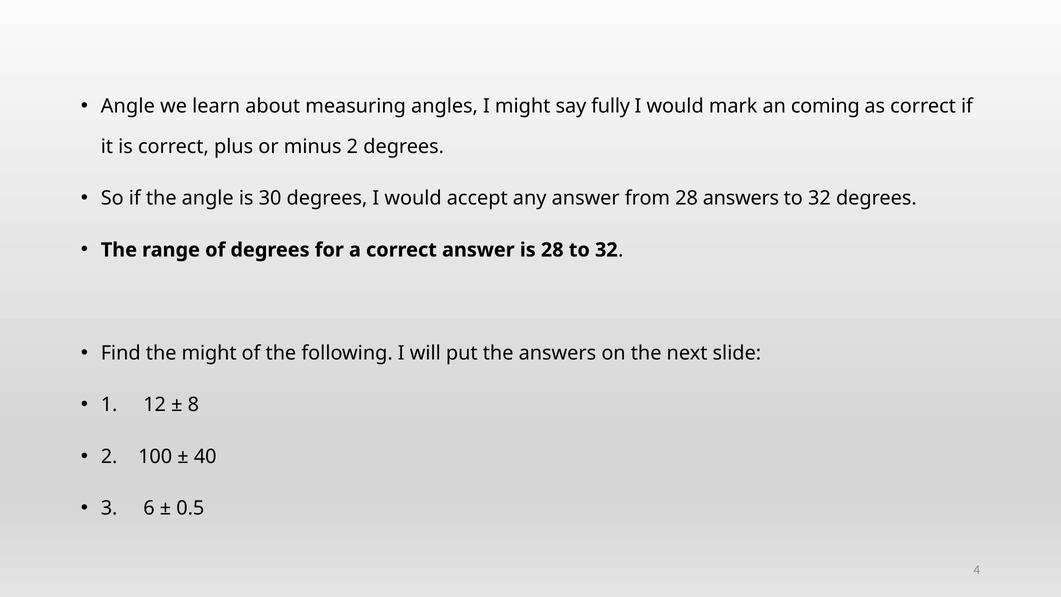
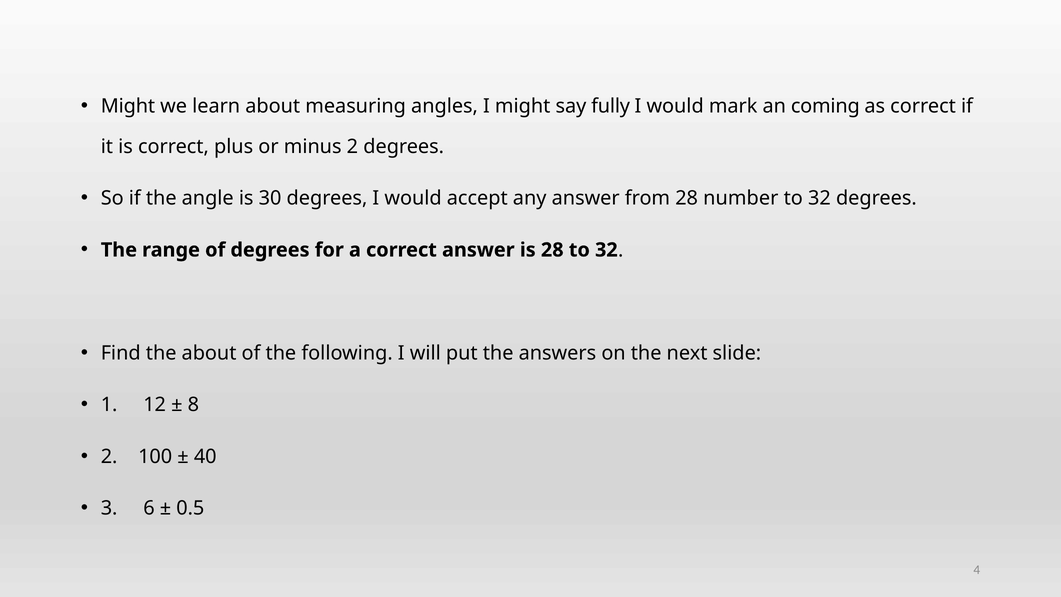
Angle: Angle -> Might (128, 106)
28 answers: answers -> number (741, 198)
the might: might -> about (209, 353)
